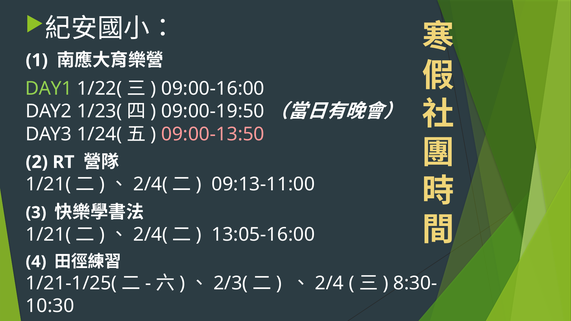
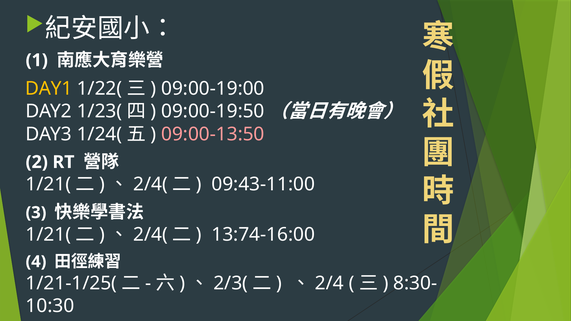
DAY1 colour: light green -> yellow (49, 88)
09:00-16:00: 09:00-16:00 -> 09:00-19:00 (213, 88)
09:13-11:00: 09:13-11:00 -> 09:43-11:00 (263, 184)
13:05-16:00: 13:05-16:00 -> 13:74-16:00 (263, 235)
